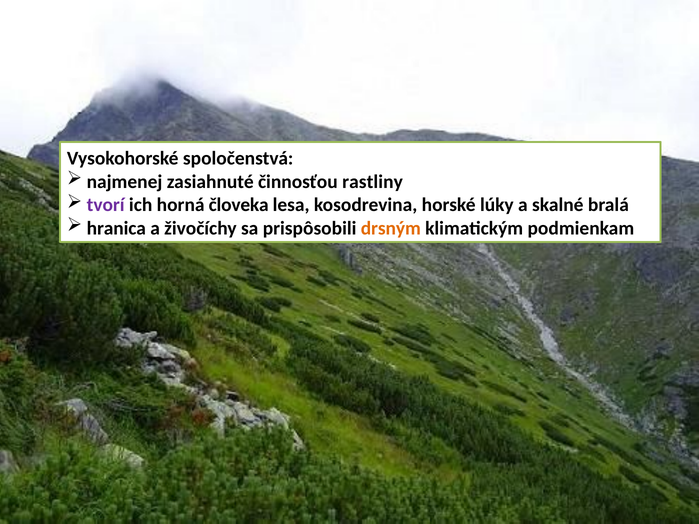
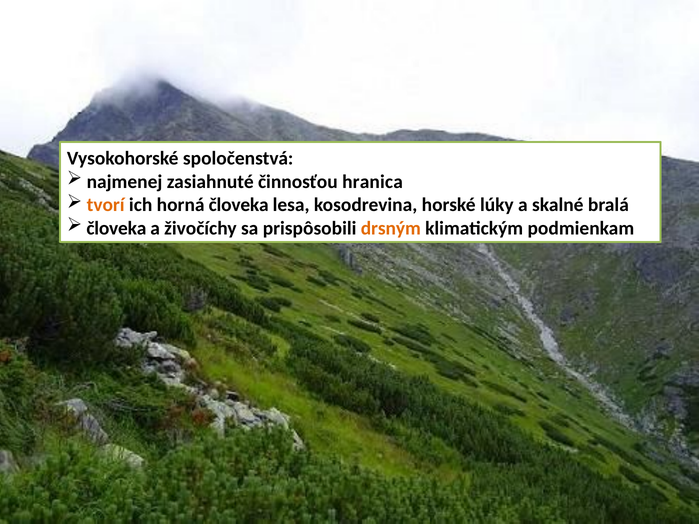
rastliny: rastliny -> hranica (372, 182)
tvorí colour: purple -> orange (106, 205)
hranica: hranica -> človeka (116, 228)
